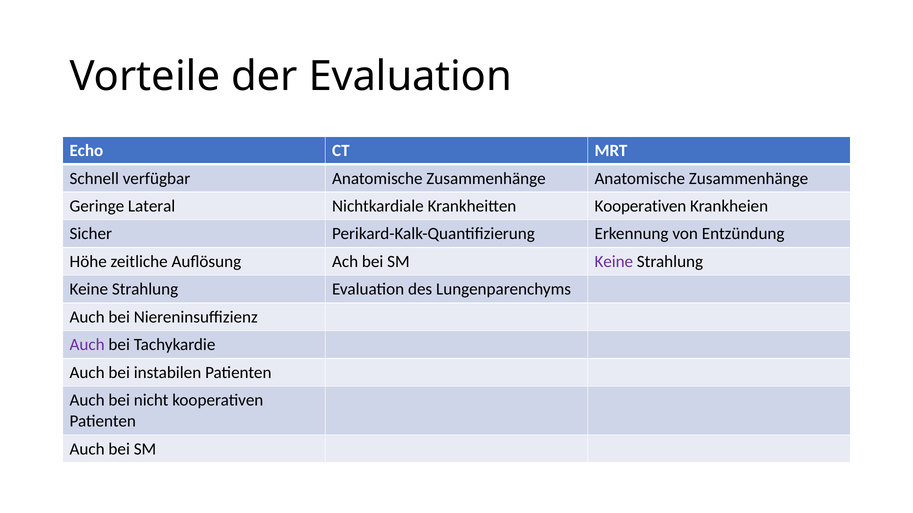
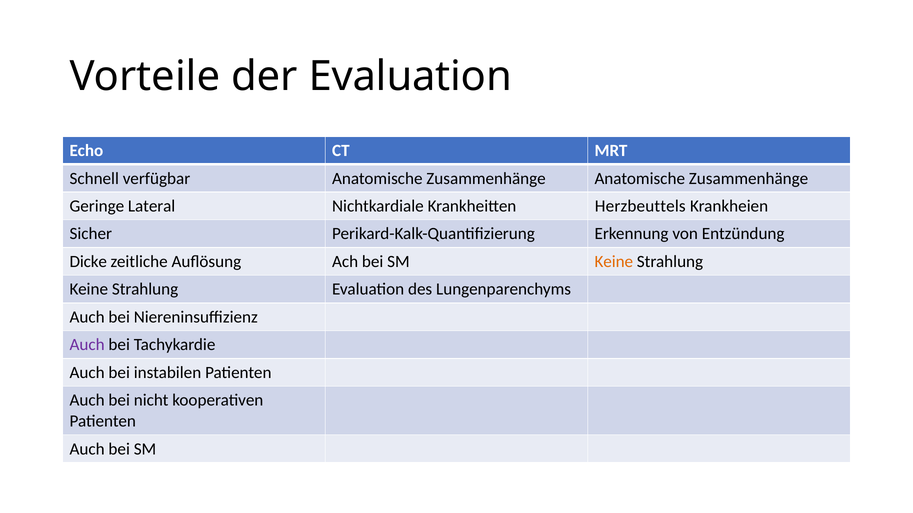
Krankheitten Kooperativen: Kooperativen -> Herzbeuttels (640, 206)
Höhe: Höhe -> Dicke (88, 262)
Keine colour: purple -> orange (614, 262)
